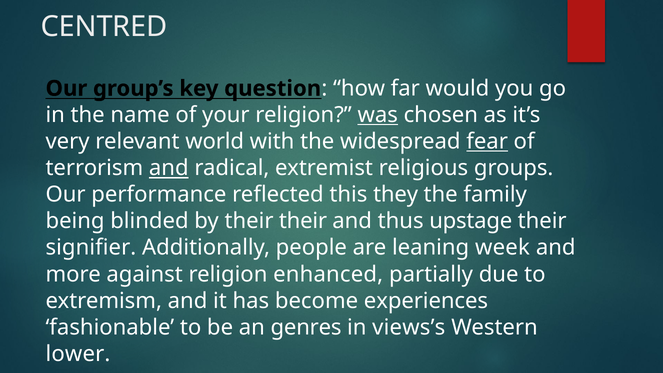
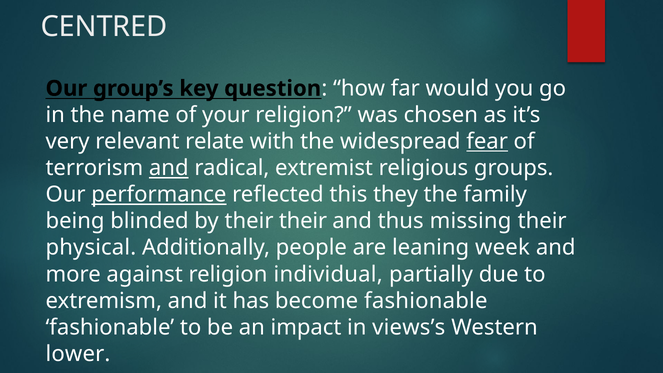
was underline: present -> none (378, 115)
world: world -> relate (215, 142)
performance underline: none -> present (159, 195)
upstage: upstage -> missing (471, 221)
signifier: signifier -> physical (91, 248)
enhanced: enhanced -> individual (328, 274)
become experiences: experiences -> fashionable (426, 301)
genres: genres -> impact (306, 327)
